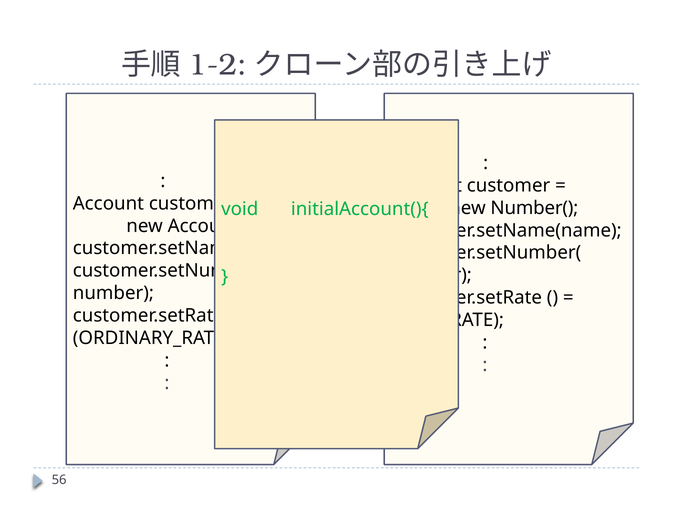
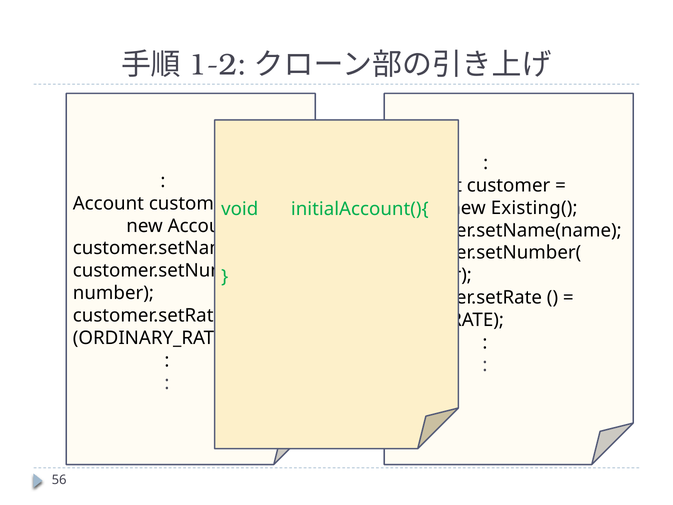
Number(: Number( -> Existing( (534, 208)
